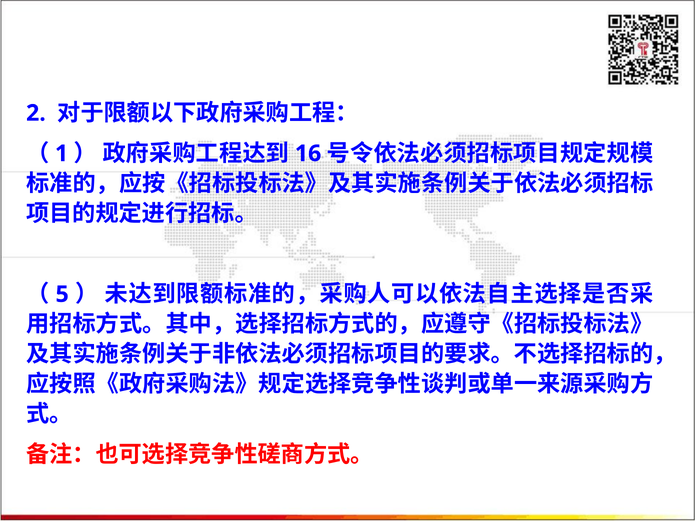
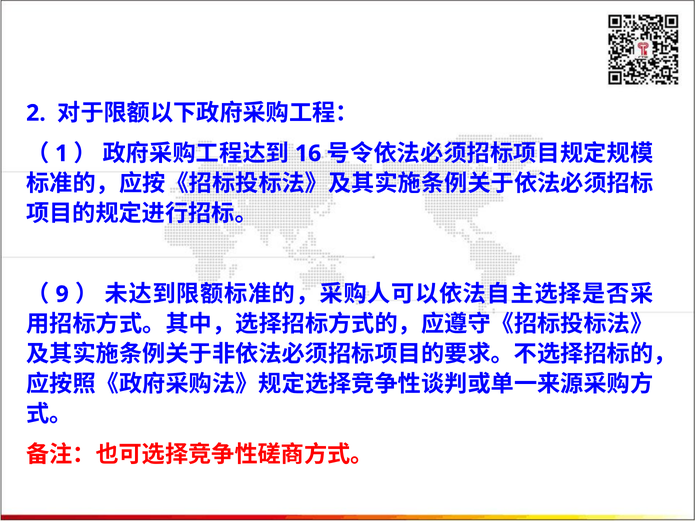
5: 5 -> 9 (62, 294)
